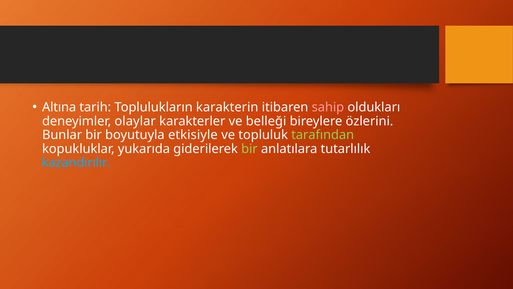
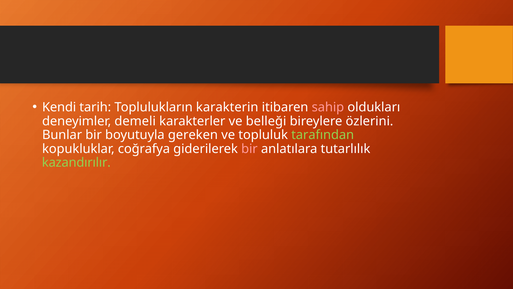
Altına: Altına -> Kendi (59, 107)
olaylar: olaylar -> demeli (135, 121)
etkisiyle: etkisiyle -> gereken (193, 135)
yukarıda: yukarıda -> coğrafya (144, 149)
bir colour: light green -> pink (249, 149)
kazandırılır colour: light blue -> light green (76, 162)
